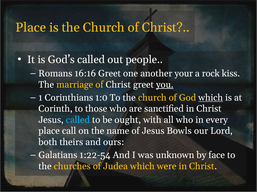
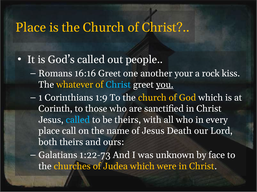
marriage: marriage -> whatever (75, 85)
Christ colour: white -> light blue (118, 85)
1:0: 1:0 -> 1:9 (101, 98)
which underline: present -> none (211, 98)
be ought: ought -> theirs (128, 120)
Bowls: Bowls -> Death (179, 131)
1:22-54: 1:22-54 -> 1:22-73 (95, 156)
